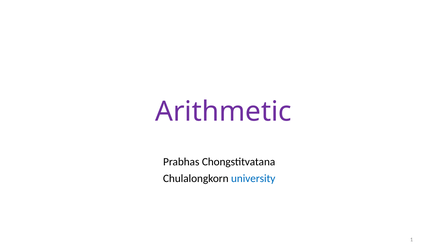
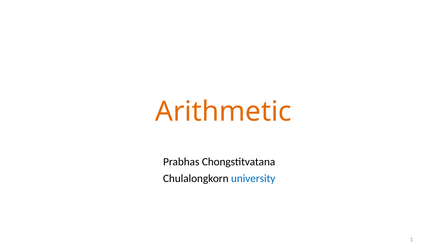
Arithmetic colour: purple -> orange (223, 112)
